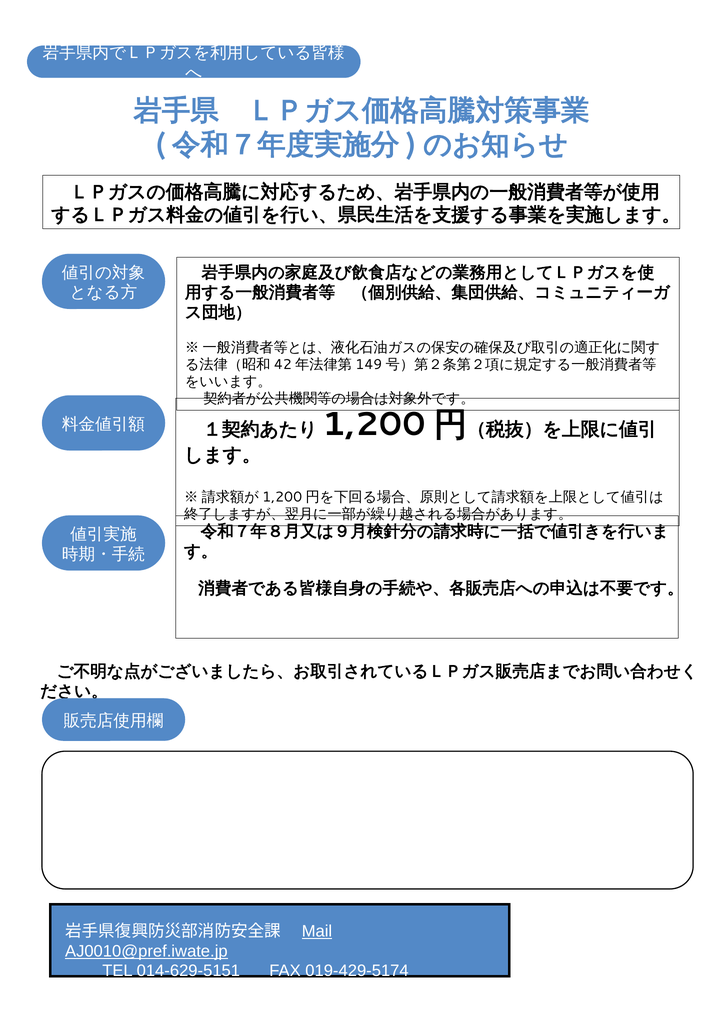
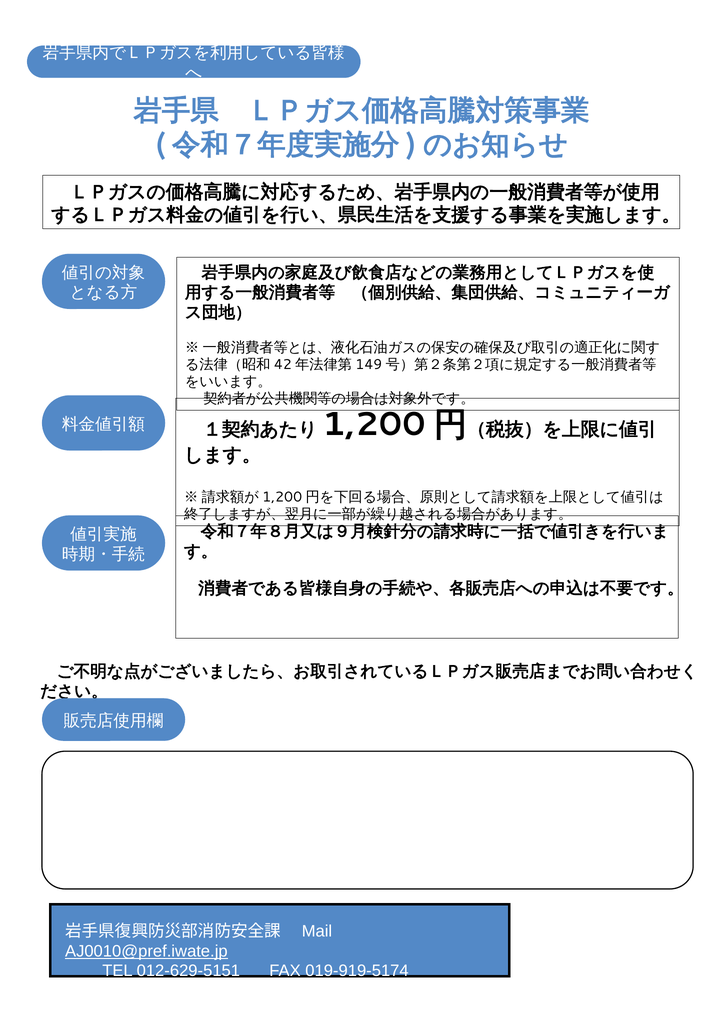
Mail underline: present -> none (317, 931)
014-629-5151: 014-629-5151 -> 012-629-5151 (188, 971)
019-429-5174: 019-429-5174 -> 019-919-5174 (357, 971)
